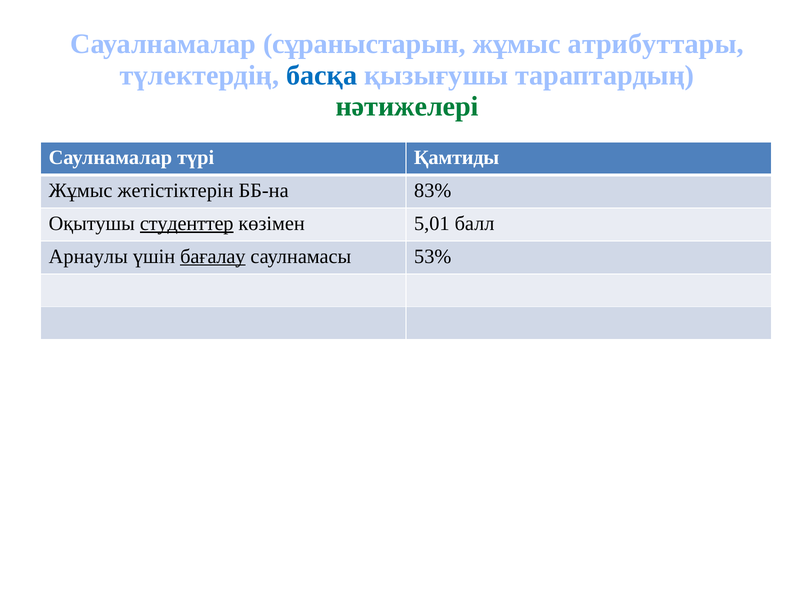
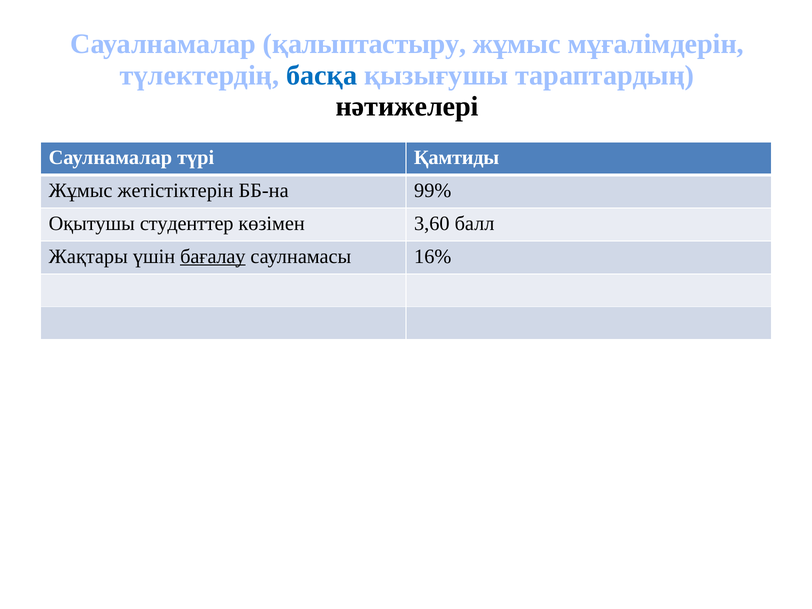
сұраныстарын: сұраныстарын -> қалыптастыру (365, 44)
атрибуттары: атрибуттары -> мұғалімдерін (656, 44)
нәтижелері colour: green -> black (407, 106)
83%: 83% -> 99% (433, 191)
студенттер underline: present -> none (187, 223)
5,01: 5,01 -> 3,60 (432, 223)
Арнаулы: Арнаулы -> Жақтары (88, 256)
53%: 53% -> 16% (433, 256)
